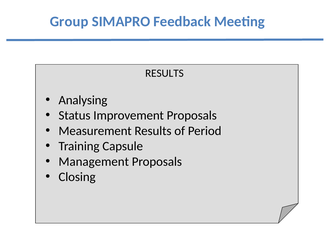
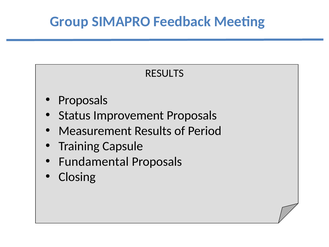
Analysing: Analysing -> Proposals (83, 100)
Management: Management -> Fundamental (94, 161)
